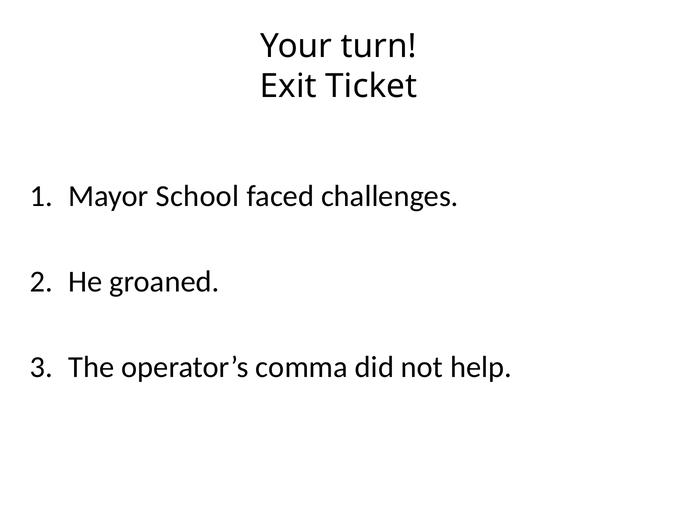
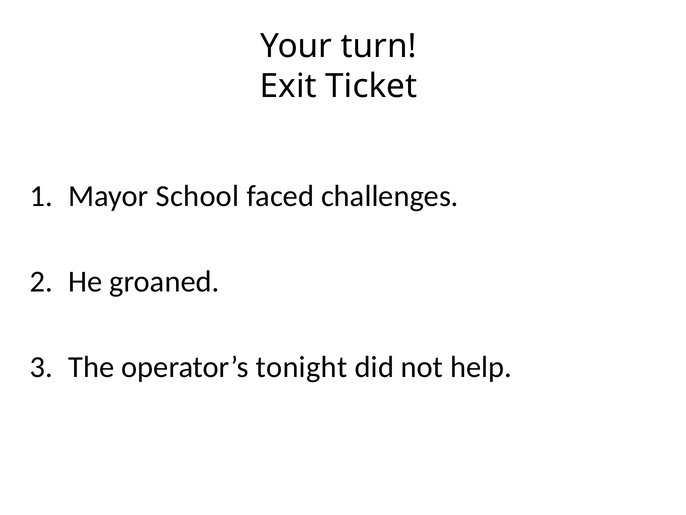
comma: comma -> tonight (302, 367)
